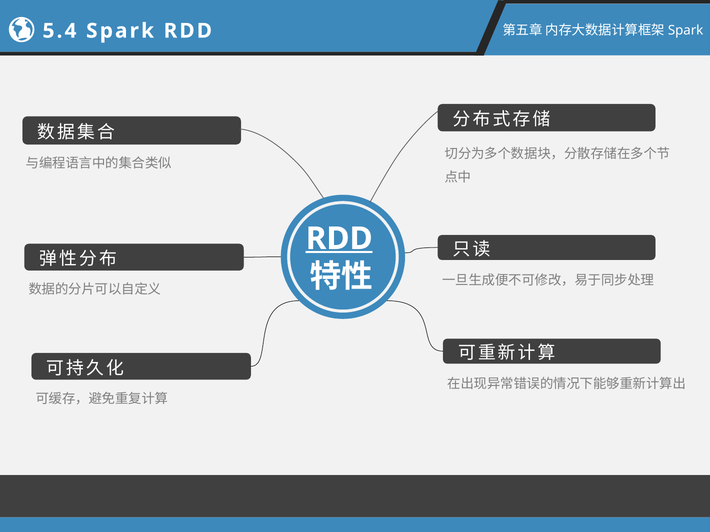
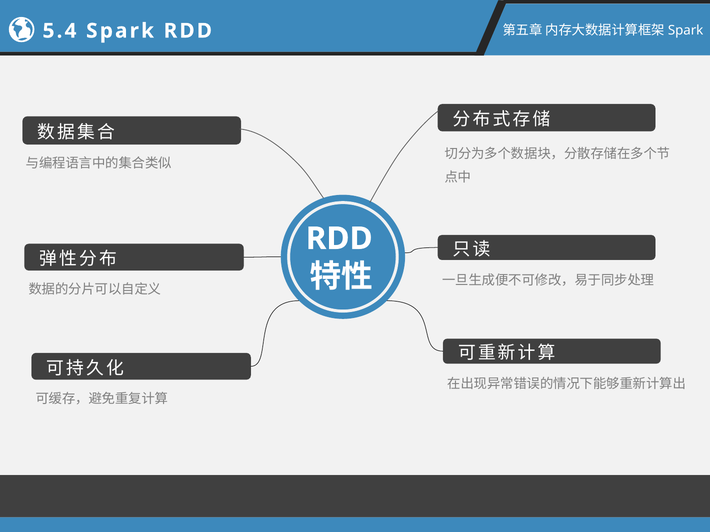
RDD underline: present -> none (339, 239)
